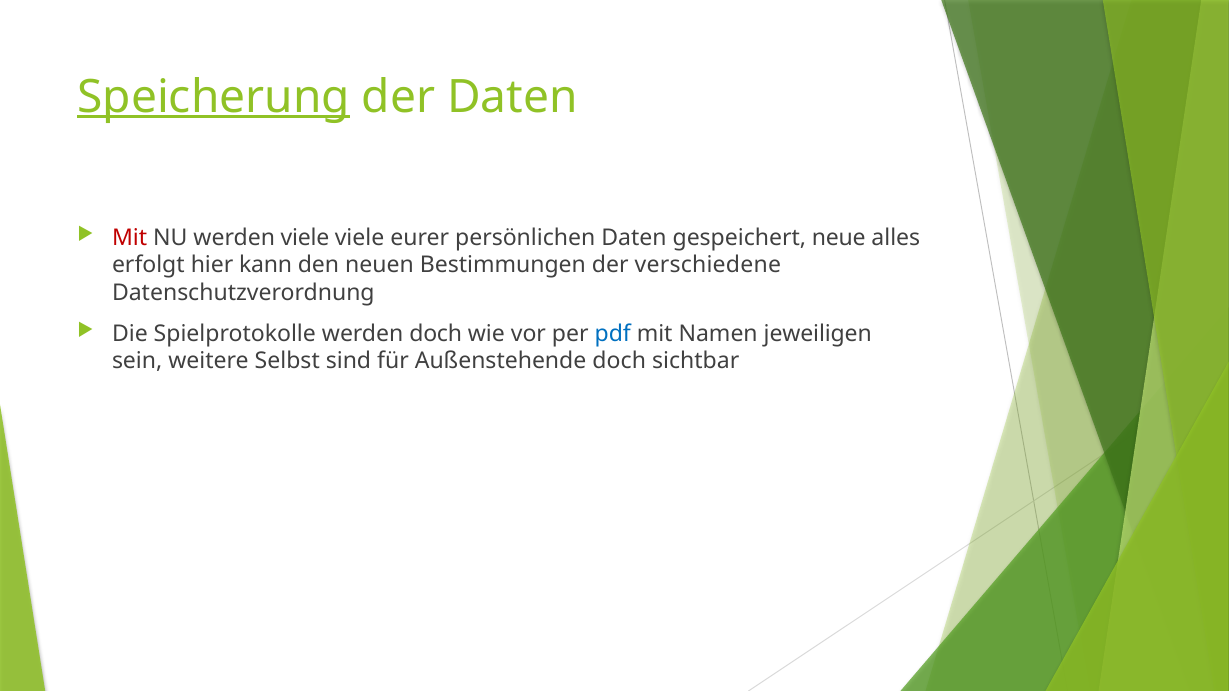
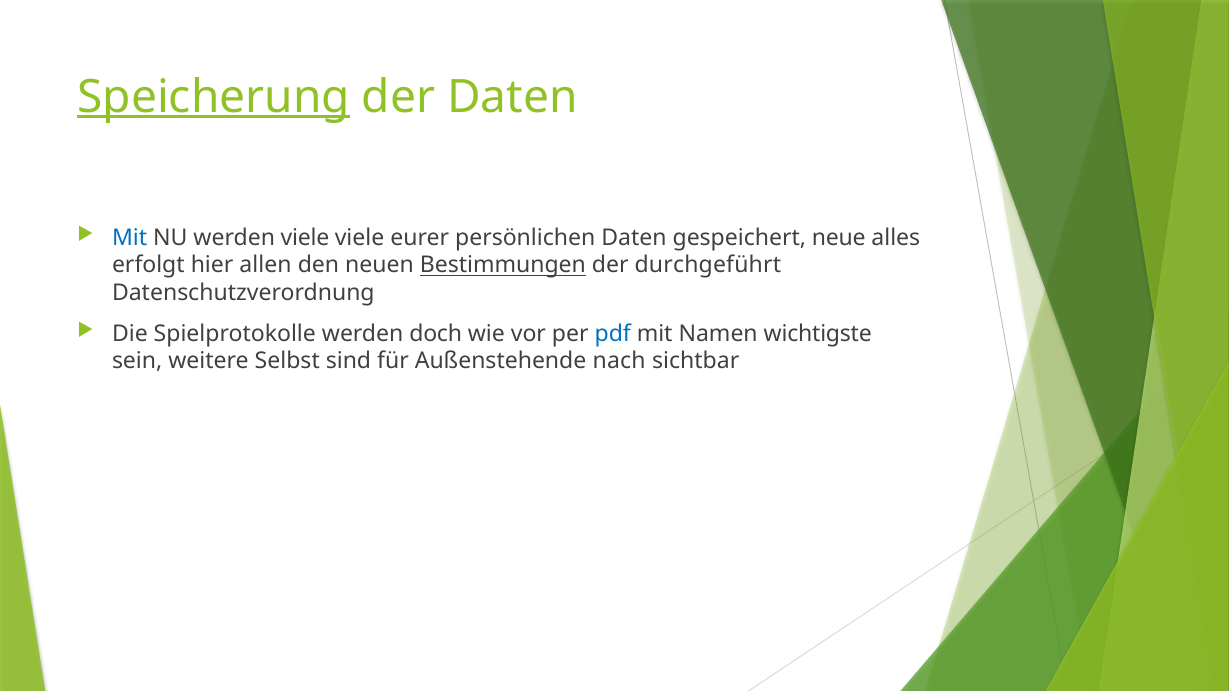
Mit colour: red -> blue (130, 238)
kann: kann -> allen (266, 266)
Bestimmungen underline: none -> present (503, 266)
verschiedene: verschiedene -> durchgeführt (708, 266)
jeweiligen: jeweiligen -> wichtigste (818, 334)
Außenstehende doch: doch -> nach (619, 361)
